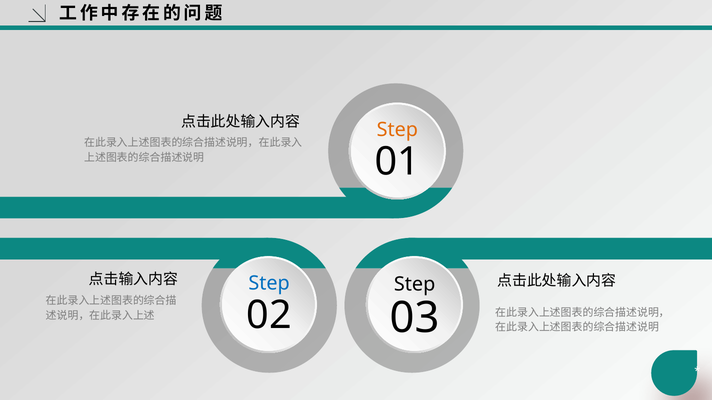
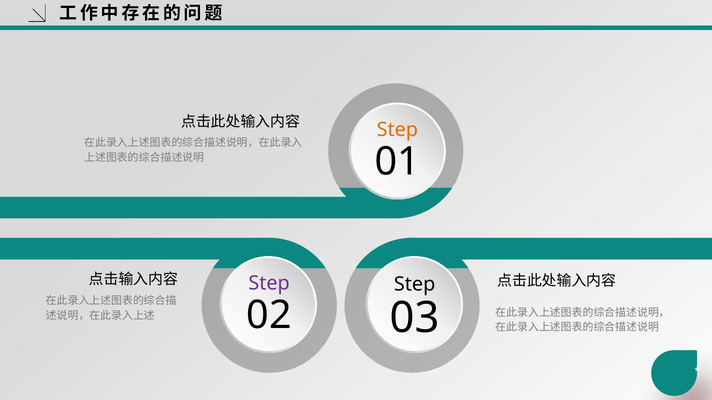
Step colour: blue -> purple (269, 284)
